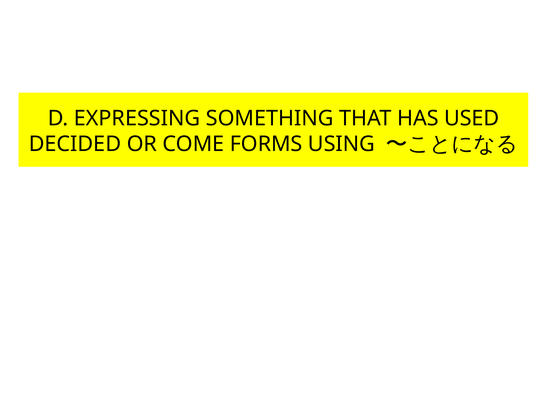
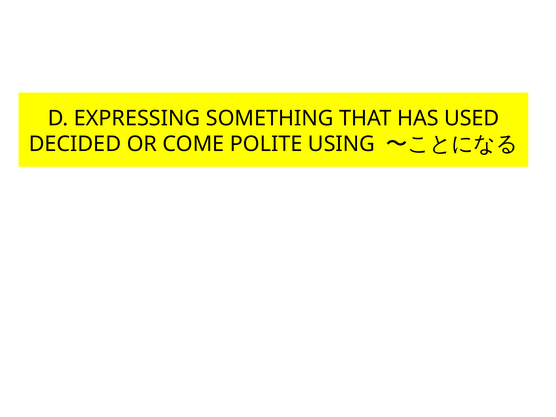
FORMS: FORMS -> POLITE (266, 144)
